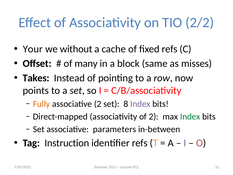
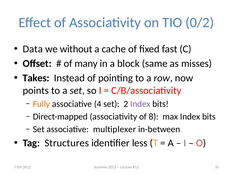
2/2: 2/2 -> 0/2 (200, 23)
Your: Your -> Data (33, 49)
fixed refs: refs -> fast (170, 49)
associative 2: 2 -> 4 (98, 104)
8: 8 -> 2 (126, 104)
of 2: 2 -> 8 (154, 116)
Index colour: green -> black (190, 116)
parameters: parameters -> multiplexer (115, 129)
Instruction: Instruction -> Structures (67, 143)
identifier refs: refs -> less (140, 143)
